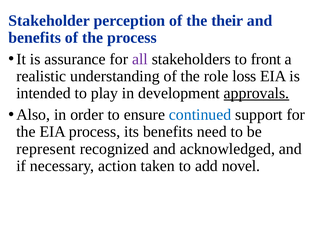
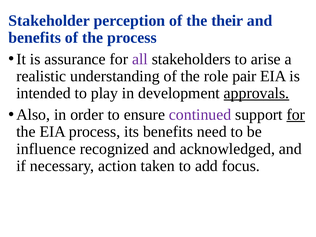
front: front -> arise (266, 59)
loss: loss -> pair (244, 76)
continued colour: blue -> purple (200, 115)
for underline: none -> present (296, 115)
represent: represent -> influence (46, 149)
novel: novel -> focus (241, 166)
